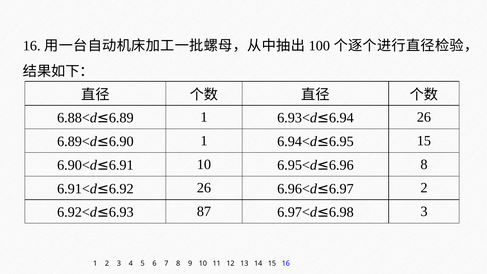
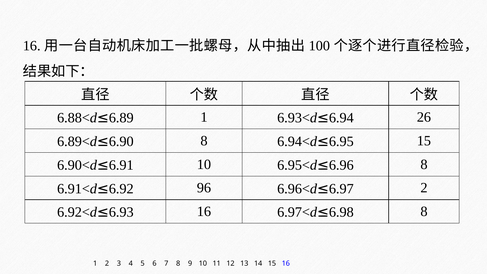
6.89<d≤6.90 1: 1 -> 8 (204, 141)
6.91<d≤6.92 26: 26 -> 96 (204, 188)
6.92<d≤6.93 87: 87 -> 16 (204, 212)
6.97<d≤6.98 3: 3 -> 8 (424, 212)
